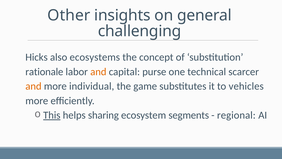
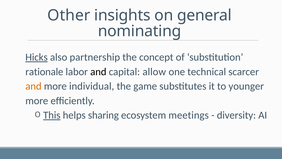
challenging: challenging -> nominating (140, 31)
Hicks underline: none -> present (37, 57)
ecosystems: ecosystems -> partnership (95, 57)
and colour: orange -> black (98, 72)
purse: purse -> allow (154, 72)
vehicles: vehicles -> younger (246, 86)
segments: segments -> meetings (189, 115)
regional: regional -> diversity (236, 115)
